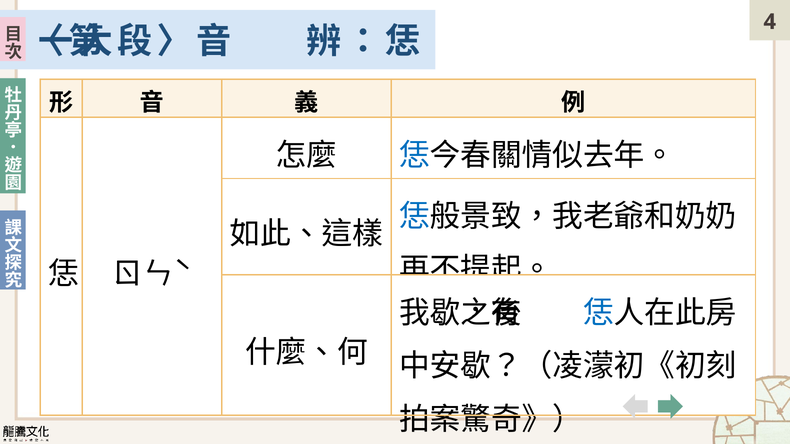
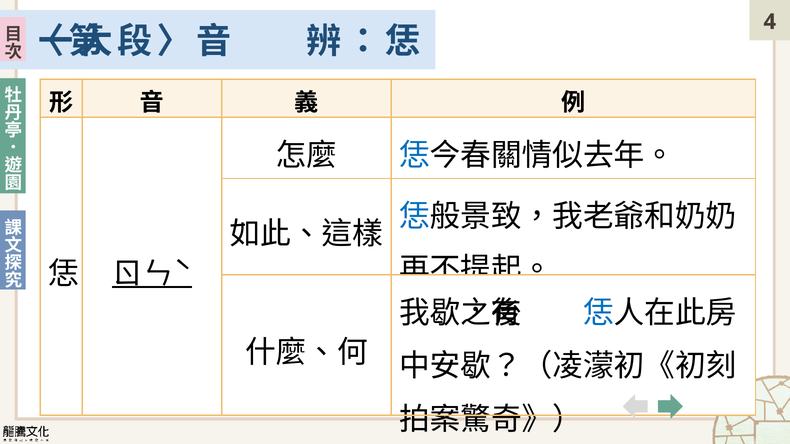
ㄖㄣˋ underline: none -> present (152, 274)
